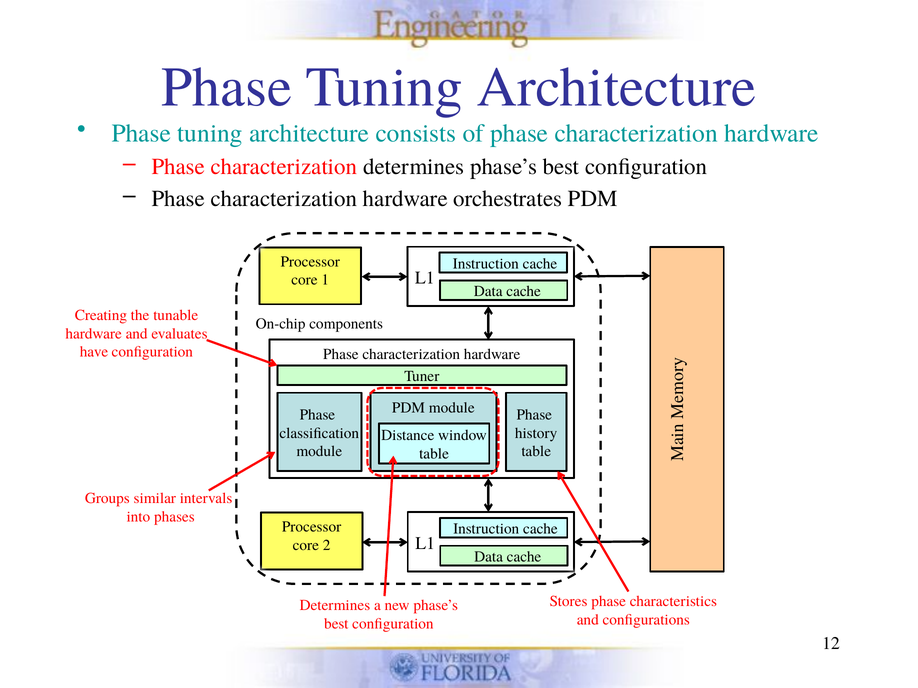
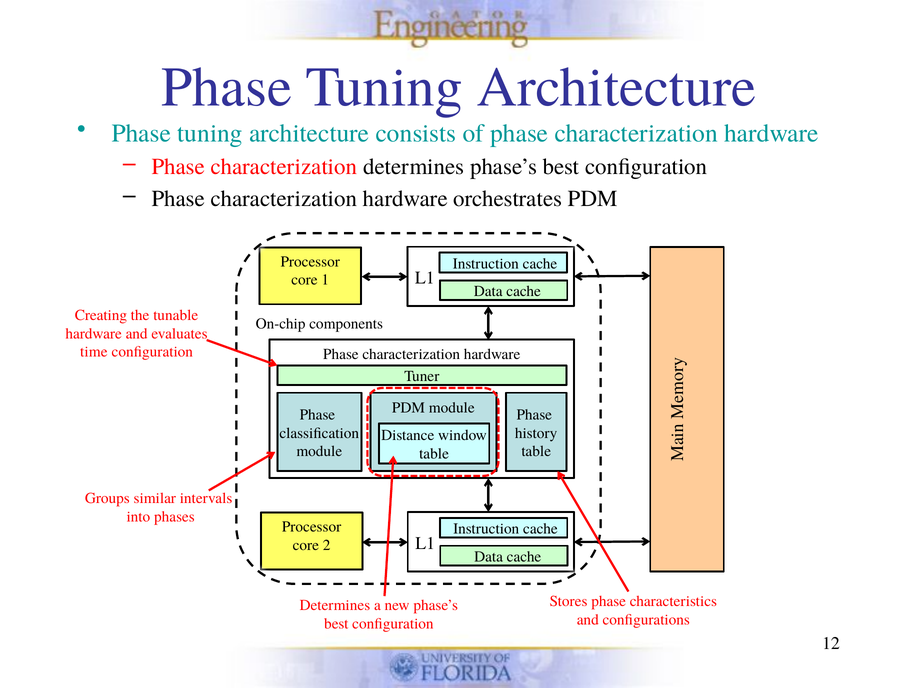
have: have -> time (94, 352)
